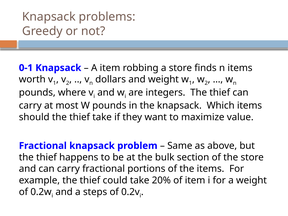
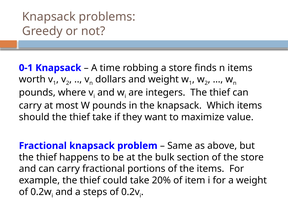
A item: item -> time (110, 68)
